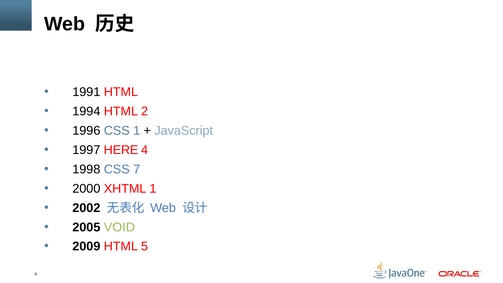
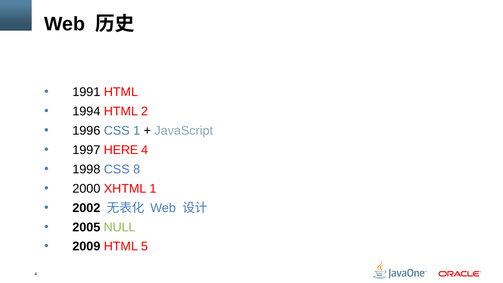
7: 7 -> 8 (137, 169)
VOID: VOID -> NULL (120, 227)
